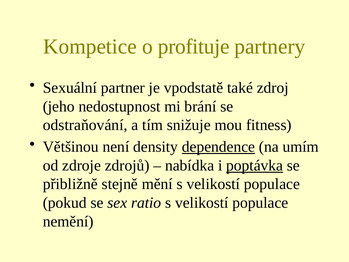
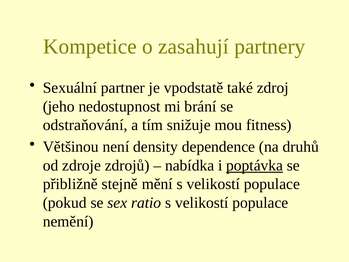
profituje: profituje -> zasahují (193, 47)
dependence underline: present -> none (218, 147)
umím: umím -> druhů (301, 147)
